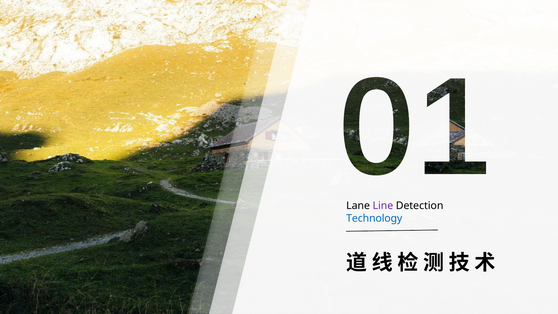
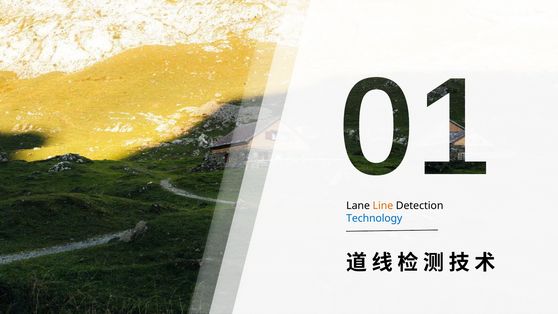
Line colour: purple -> orange (383, 206)
